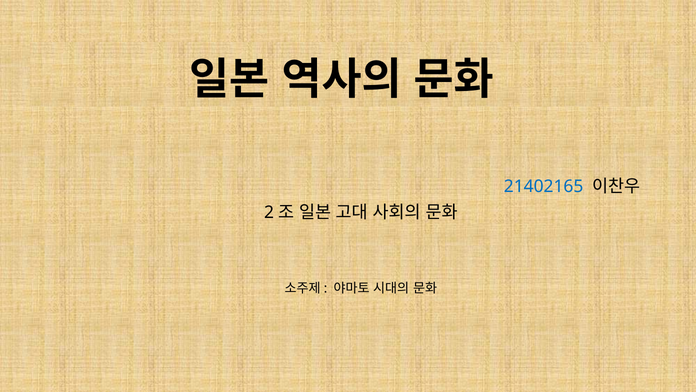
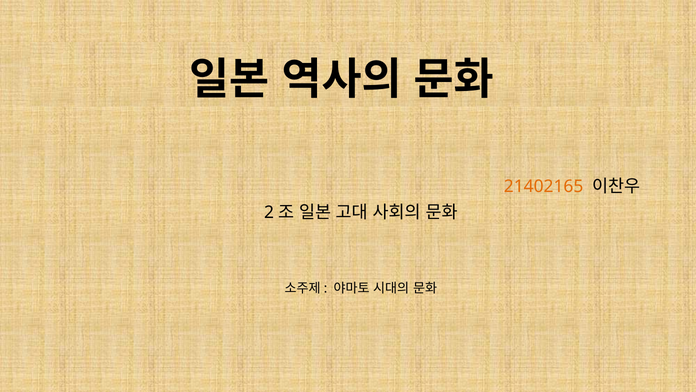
21402165 colour: blue -> orange (544, 186)
